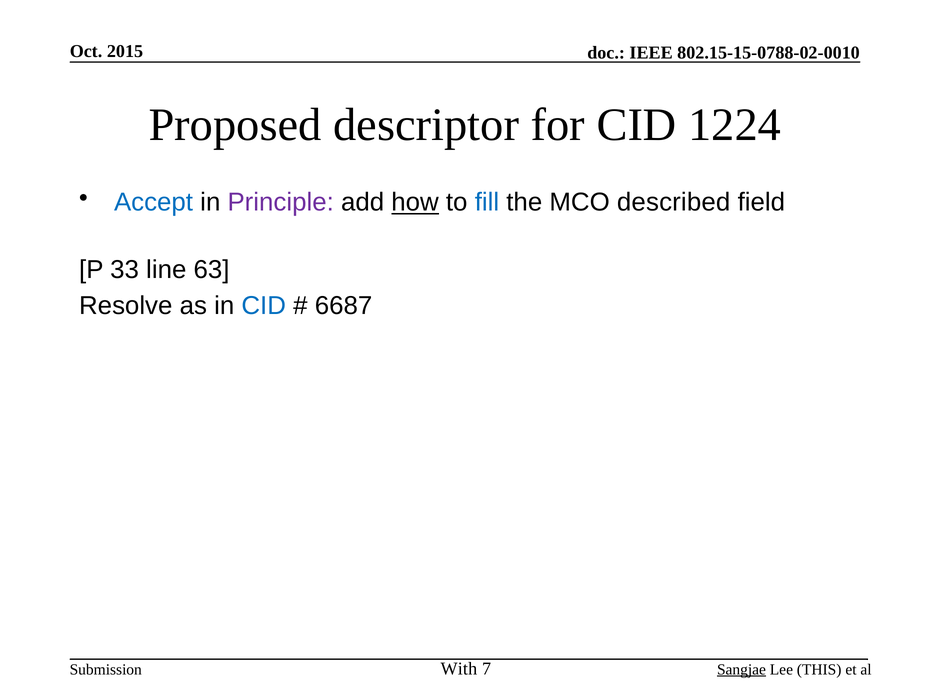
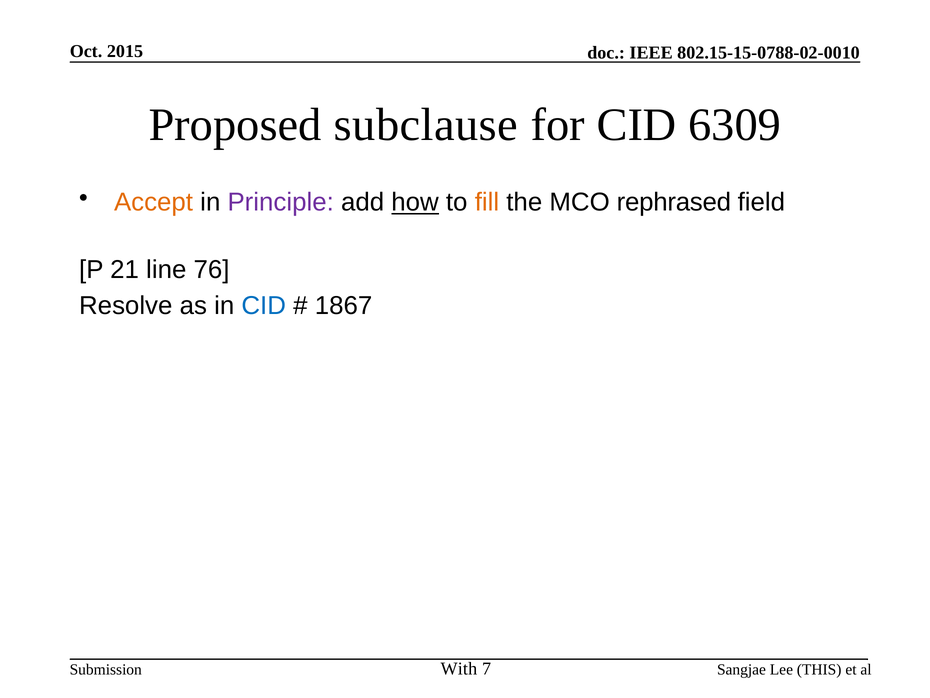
descriptor: descriptor -> subclause (426, 125)
1224: 1224 -> 6309 (735, 125)
Accept colour: blue -> orange (154, 202)
fill colour: blue -> orange (487, 202)
described: described -> rephrased (674, 202)
33: 33 -> 21 (125, 269)
63: 63 -> 76 (212, 269)
6687: 6687 -> 1867 (344, 306)
Sangjae underline: present -> none (741, 669)
